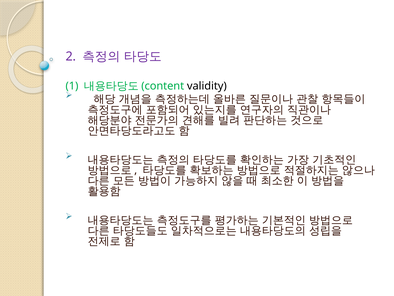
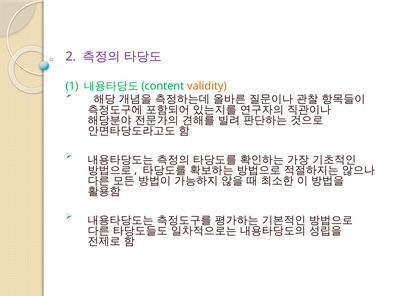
validity colour: black -> orange (207, 86)
